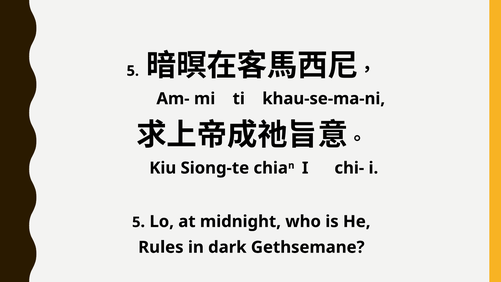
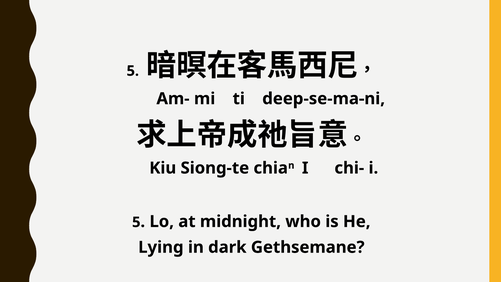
khau-se-ma-ni: khau-se-ma-ni -> deep-se-ma-ni (324, 99)
Rules: Rules -> Lying (161, 247)
